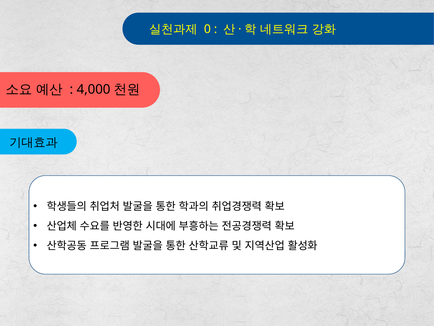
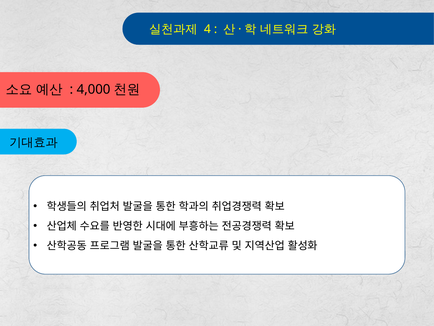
0: 0 -> 4 (207, 29)
